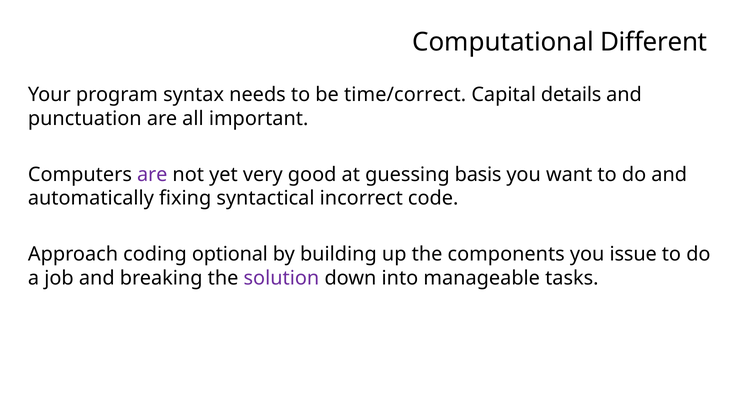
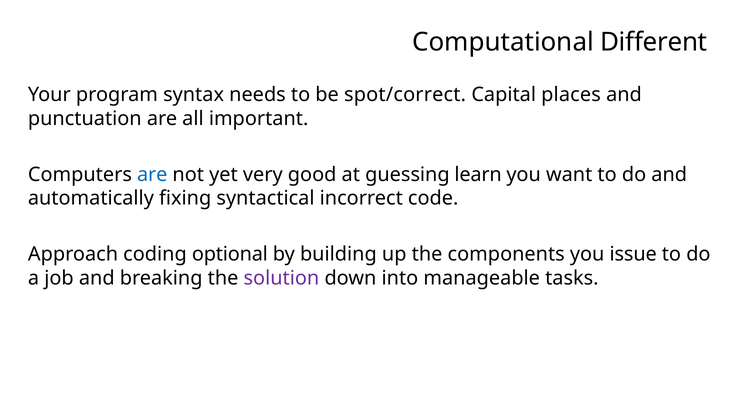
time/correct: time/correct -> spot/correct (405, 95)
details: details -> places (571, 95)
are colour: purple -> blue (152, 174)
basis: basis -> learn (478, 174)
